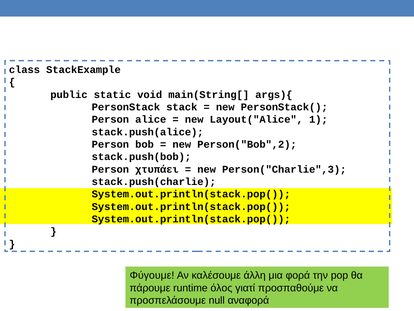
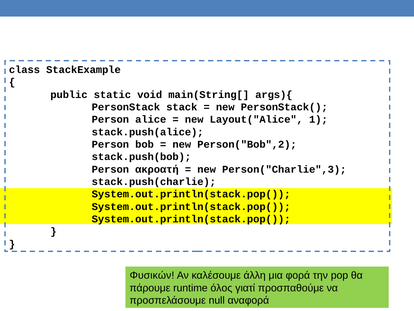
χτυπάει: χτυπάει -> ακροατή (157, 169)
Φύγουμε: Φύγουμε -> Φυσικών (152, 275)
